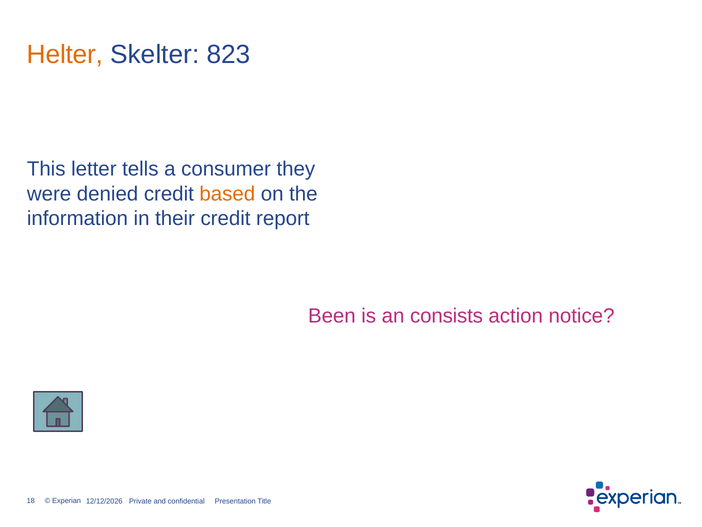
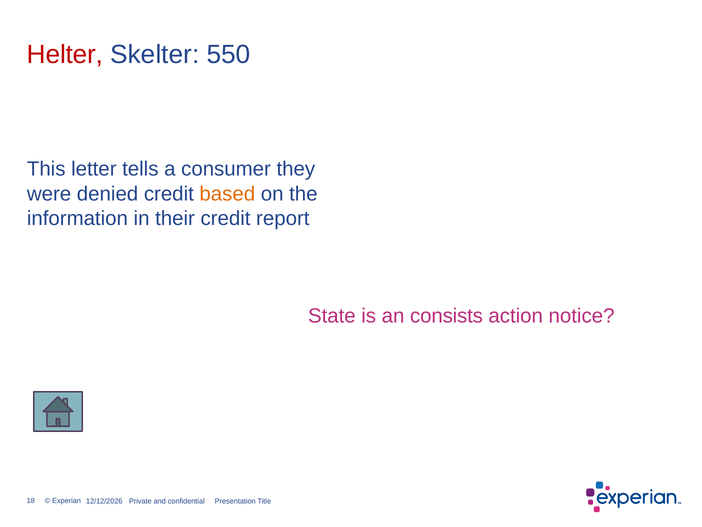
Helter colour: orange -> red (65, 55)
823: 823 -> 550 (229, 55)
Been: Been -> State (332, 316)
